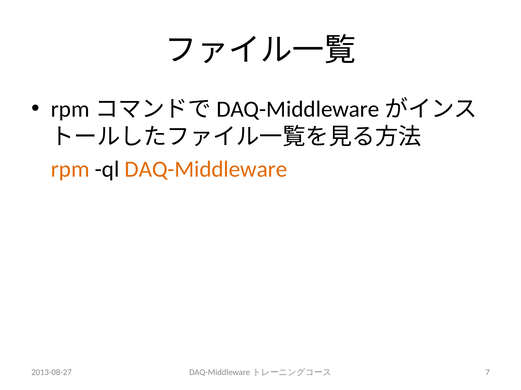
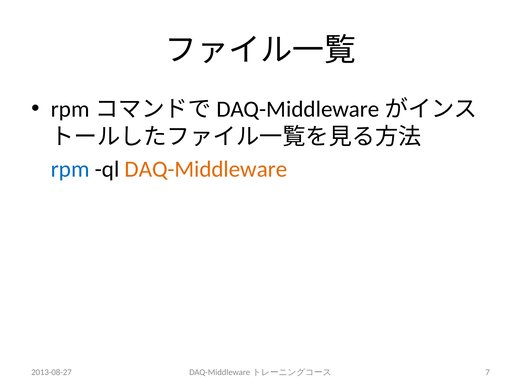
rpm colour: orange -> blue (70, 170)
